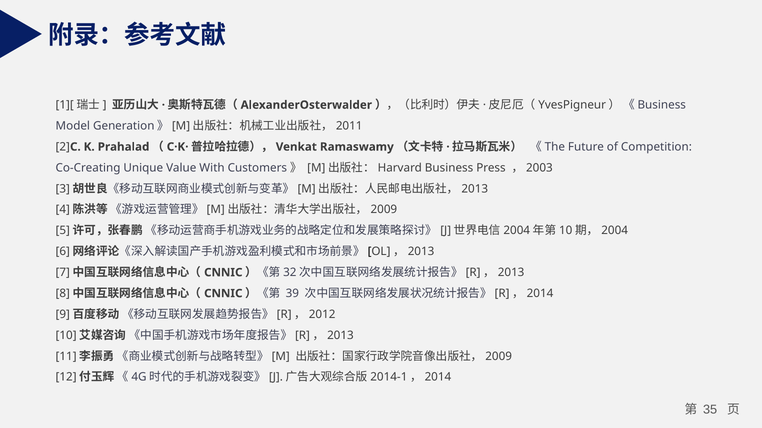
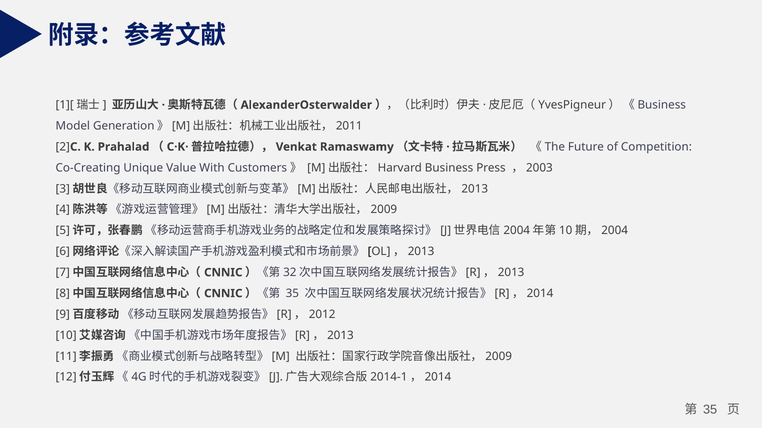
39: 39 -> 35 (292, 294)
